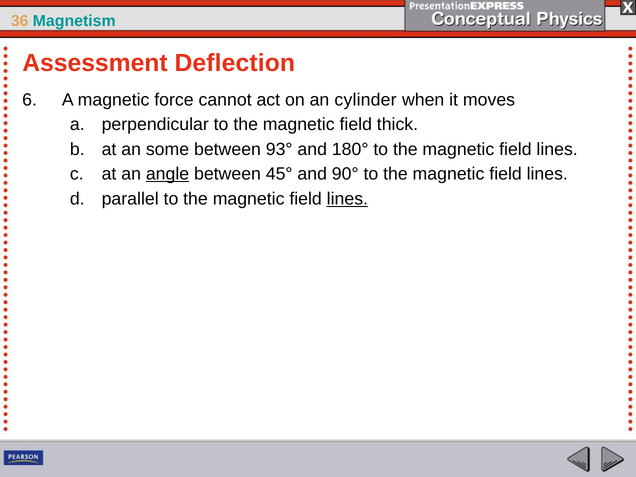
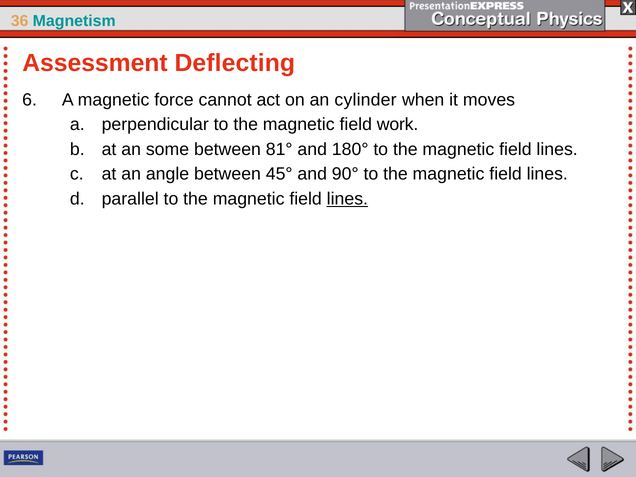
Deflection: Deflection -> Deflecting (235, 63)
thick: thick -> work (398, 125)
93°: 93° -> 81° (279, 149)
angle underline: present -> none (168, 174)
